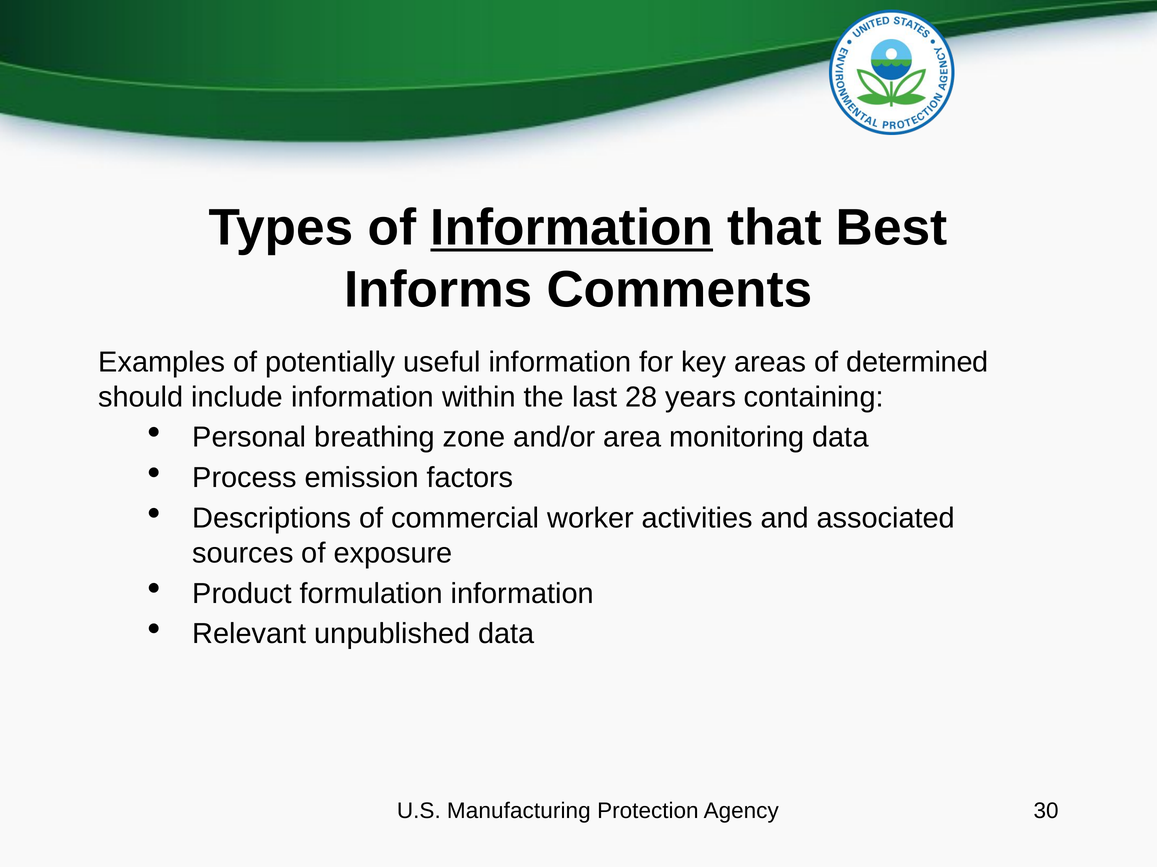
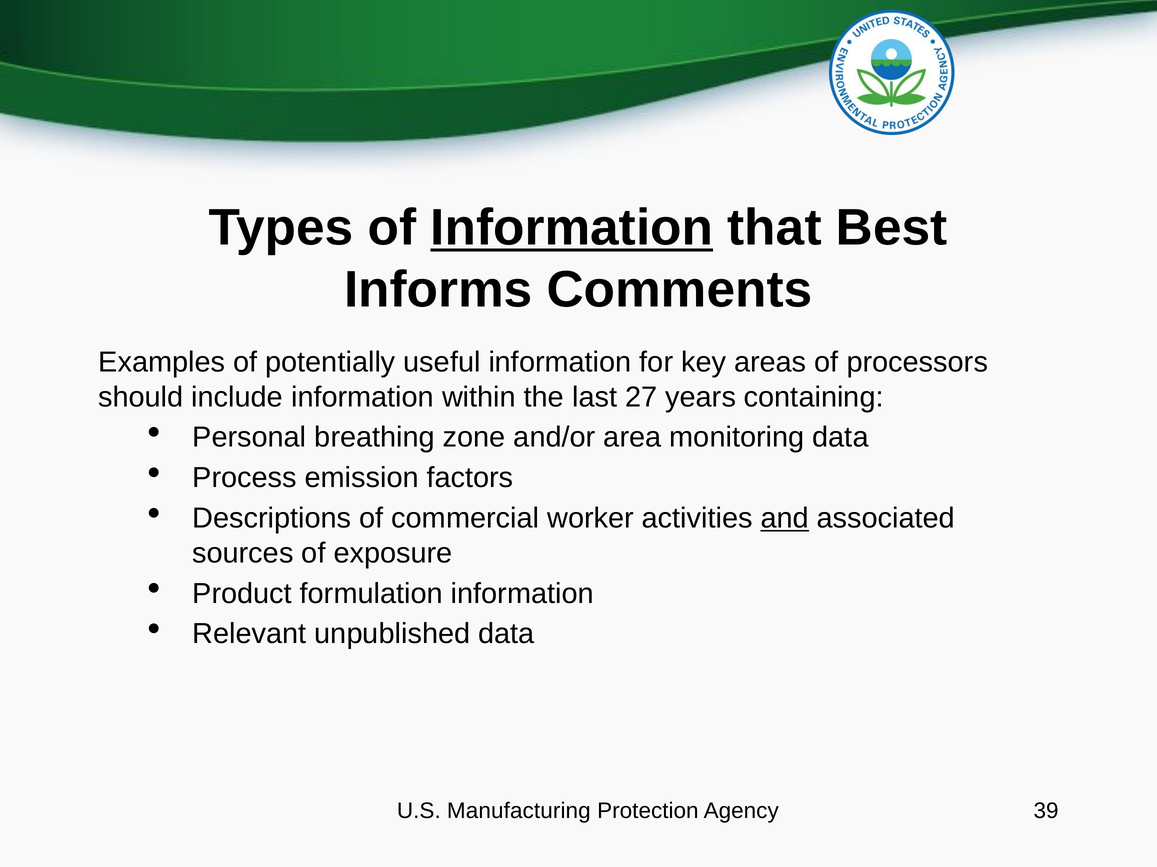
determined: determined -> processors (917, 363)
28: 28 -> 27 (641, 397)
and underline: none -> present (785, 519)
30: 30 -> 39 (1046, 811)
